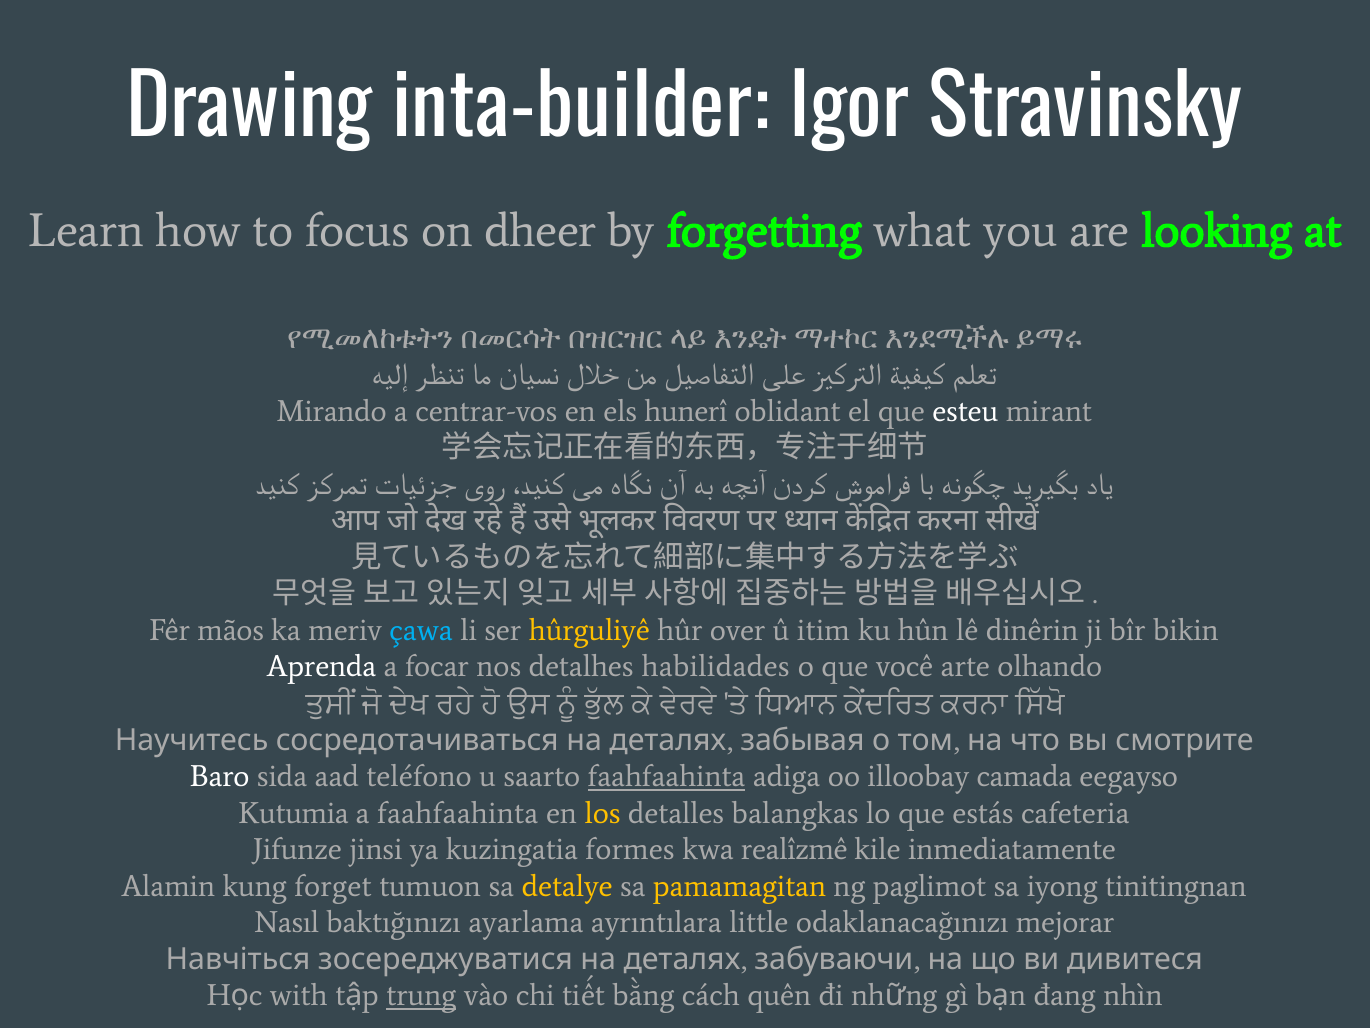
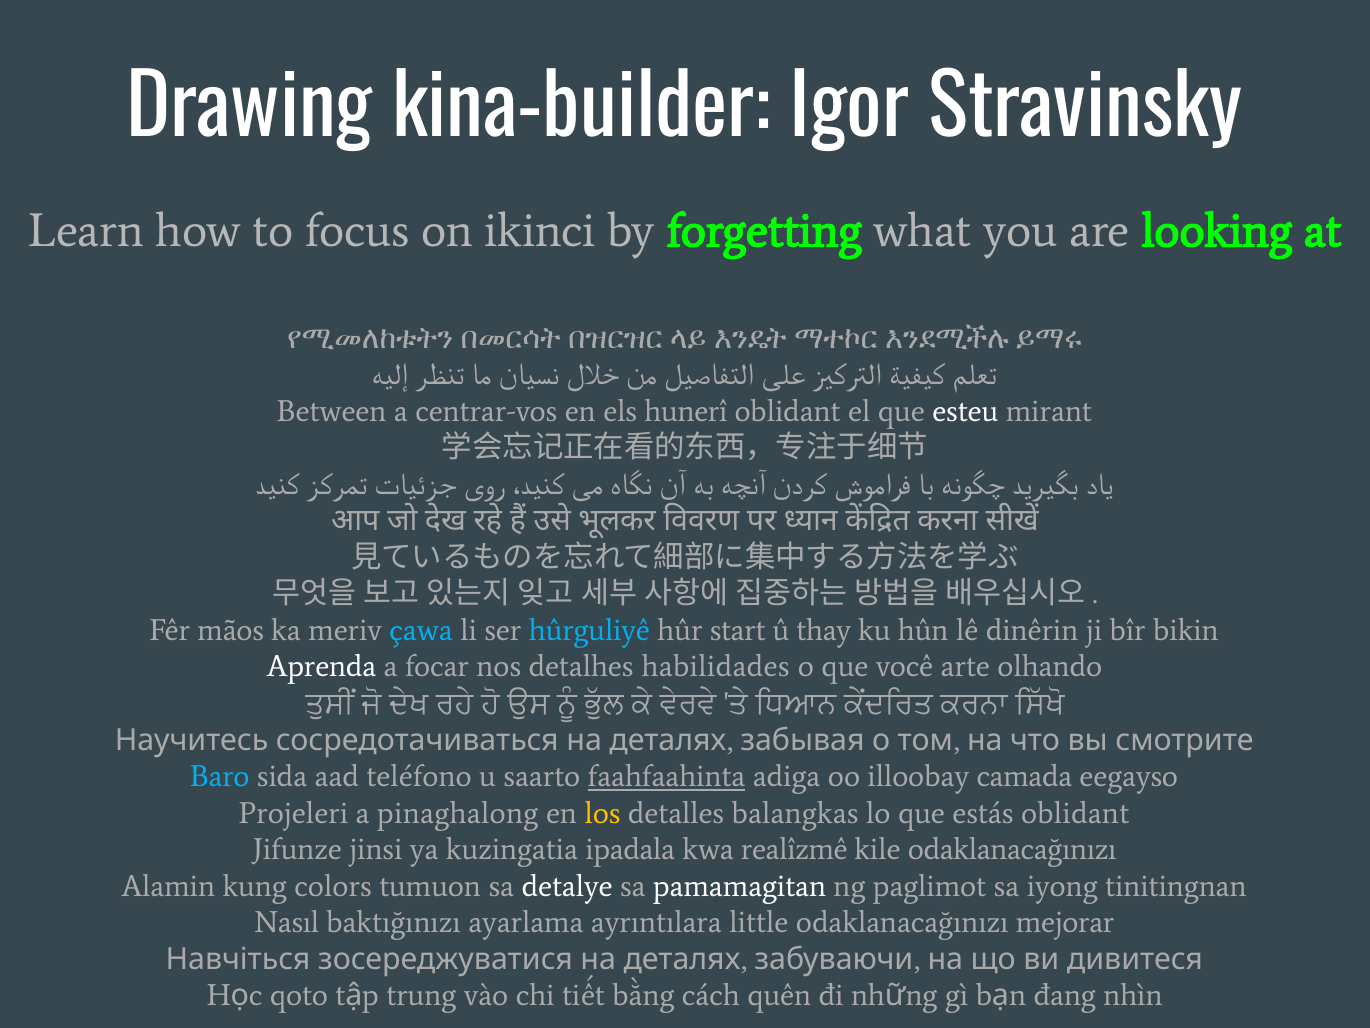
inta-builder: inta-builder -> kina-builder (581, 109)
dheer: dheer -> ikinci (540, 230)
Mirando: Mirando -> Between (332, 411)
hûrguliyê colour: yellow -> light blue (589, 630)
over: over -> start (738, 630)
itim: itim -> thay (824, 630)
Baro colour: white -> light blue (220, 776)
Kutumia: Kutumia -> Projeleri (293, 813)
a faahfaahinta: faahfaahinta -> pinaghalong (458, 813)
estás cafeteria: cafeteria -> oblidant (1075, 813)
formes: formes -> ipadala (630, 849)
kile inmediatamente: inmediatamente -> odaklanacağınızı (1012, 849)
forget: forget -> colors (333, 886)
detalye colour: yellow -> white (567, 886)
pamamagitan colour: yellow -> white (740, 886)
with: with -> qoto (299, 995)
trung underline: present -> none (421, 995)
